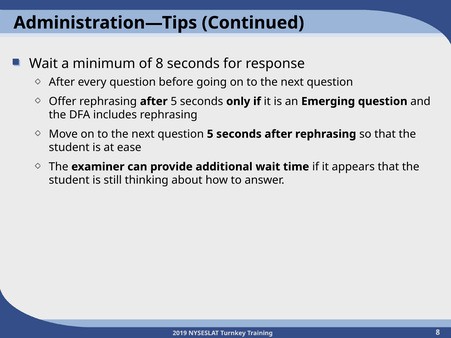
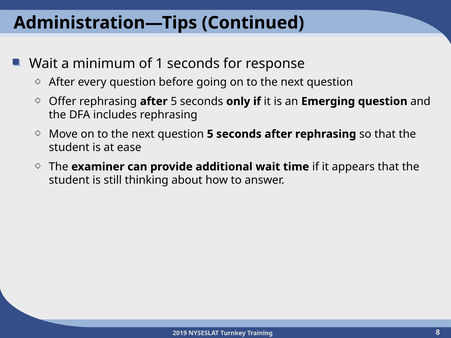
of 8: 8 -> 1 (159, 64)
